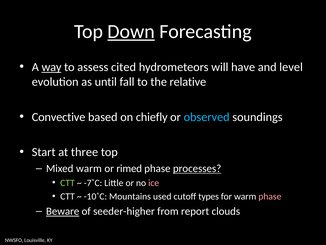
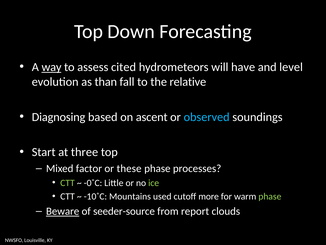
Down underline: present -> none (131, 32)
until: until -> than (106, 82)
Convective: Convective -> Diagnosing (59, 117)
chiefly: chiefly -> ascent (152, 117)
Mixed warm: warm -> factor (89, 168)
rimed: rimed -> these (129, 168)
processes underline: present -> none (197, 168)
-7˚C: -7˚C -> -0˚C (93, 183)
ice colour: pink -> light green (154, 183)
types: types -> more (209, 196)
phase colour: pink -> light green (270, 196)
seeder-higher: seeder-higher -> seeder-source (124, 211)
